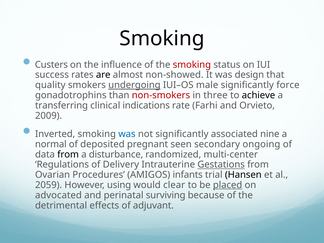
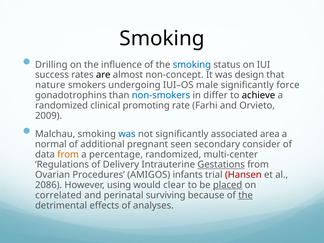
Custers: Custers -> Drilling (51, 65)
smoking colour: red -> blue (192, 65)
non-showed: non-showed -> non-concept (175, 75)
quality: quality -> nature (50, 85)
undergoing underline: present -> none (134, 85)
non-smokers colour: red -> blue (161, 95)
three: three -> differ (215, 95)
transferring: transferring -> randomized (61, 105)
indications: indications -> promoting (146, 105)
Inverted: Inverted -> Malchau (55, 134)
nine: nine -> area (270, 134)
deposited: deposited -> additional (102, 144)
ongoing: ongoing -> consider (261, 144)
from colour: black -> orange (68, 154)
disturbance: disturbance -> percentage (116, 154)
Hansen colour: black -> red (243, 175)
2059: 2059 -> 2086 (49, 185)
advocated: advocated -> correlated (58, 195)
the underline: none -> present (246, 195)
adjuvant: adjuvant -> analyses (153, 205)
